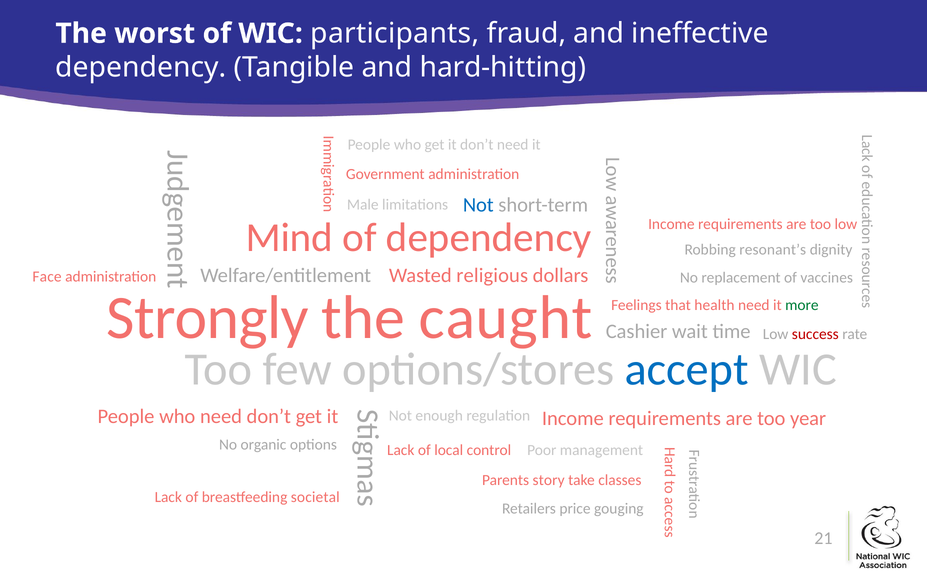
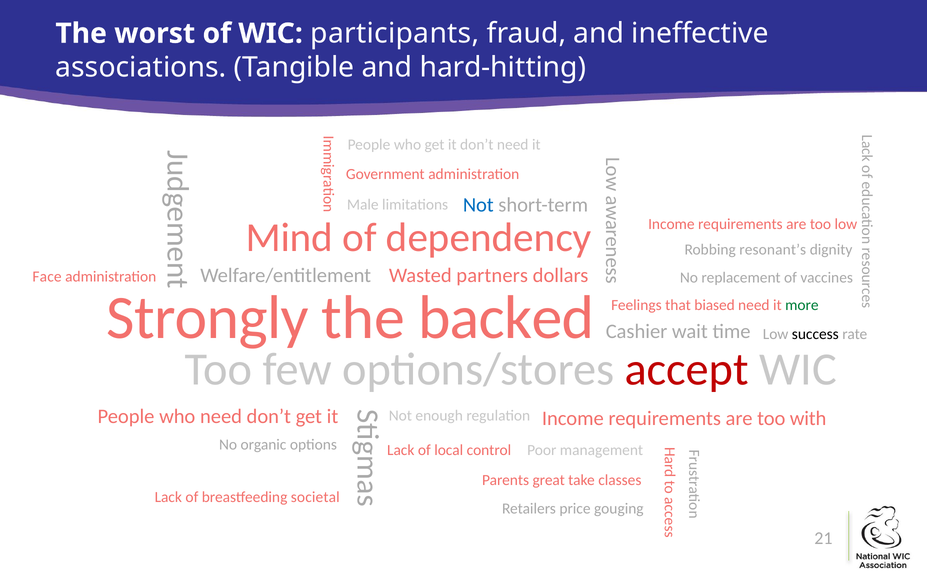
dependency: dependency -> associations (141, 68)
religious: religious -> partners (492, 276)
caught: caught -> backed (506, 318)
health: health -> biased (715, 305)
success colour: red -> black (815, 334)
accept colour: blue -> red (687, 370)
year: year -> with (808, 419)
story: story -> great (549, 480)
